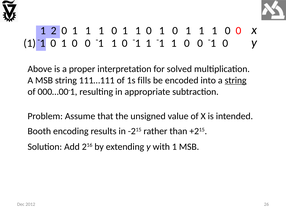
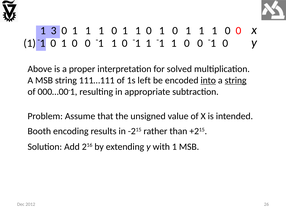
2: 2 -> 3 (54, 31)
fills: fills -> left (144, 80)
into underline: none -> present (208, 80)
